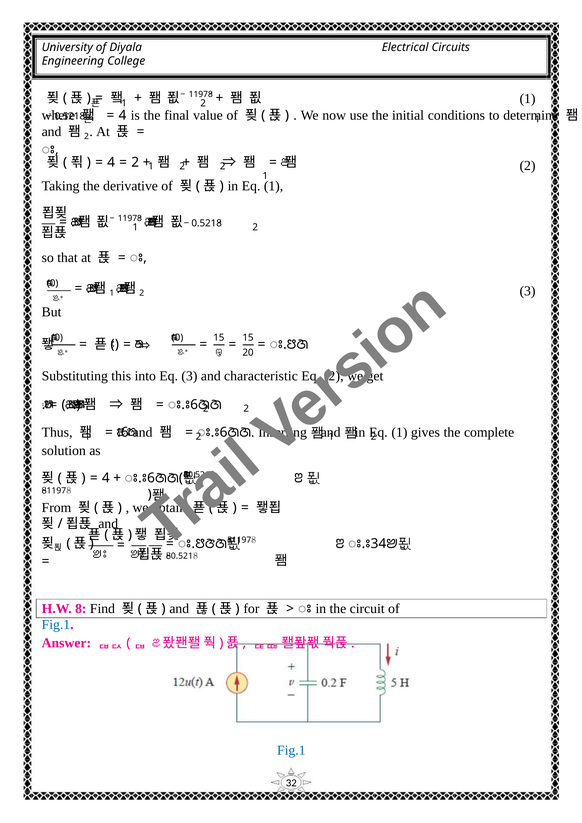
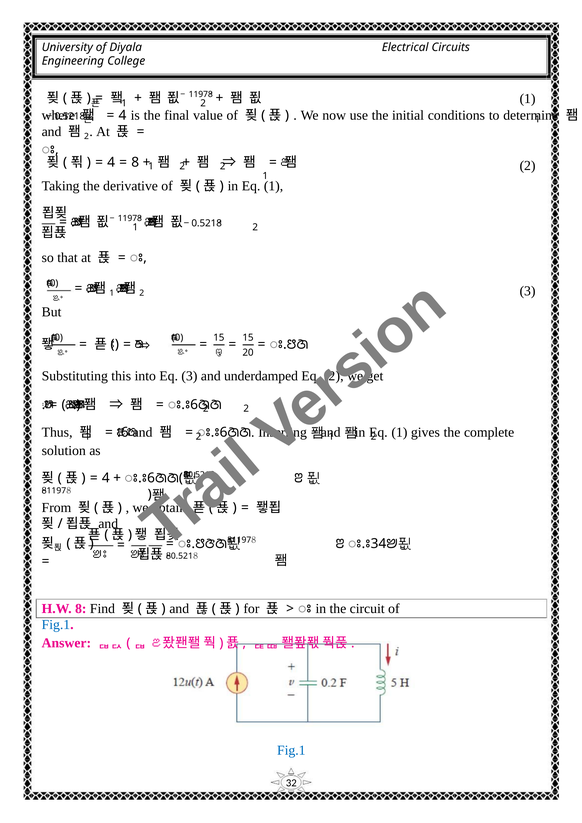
2: 2 -> 8 (135, 162)
characteristic: characteristic -> underdamped (261, 376)
